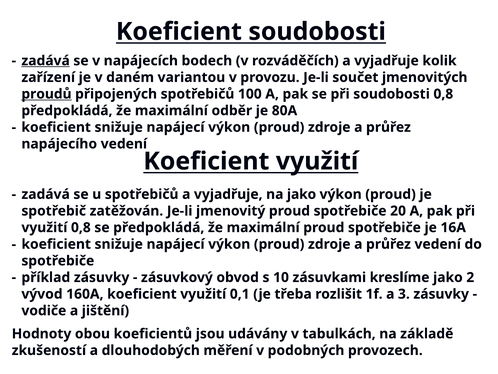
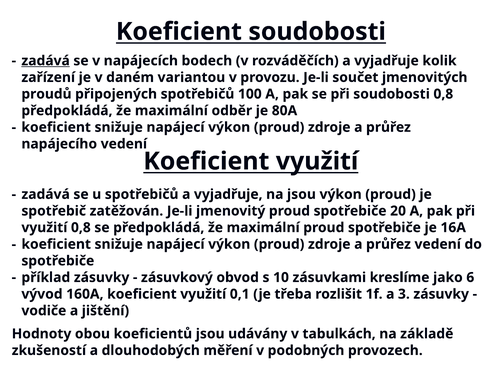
proudů underline: present -> none (46, 94)
na jako: jako -> jsou (301, 194)
2: 2 -> 6 (470, 277)
